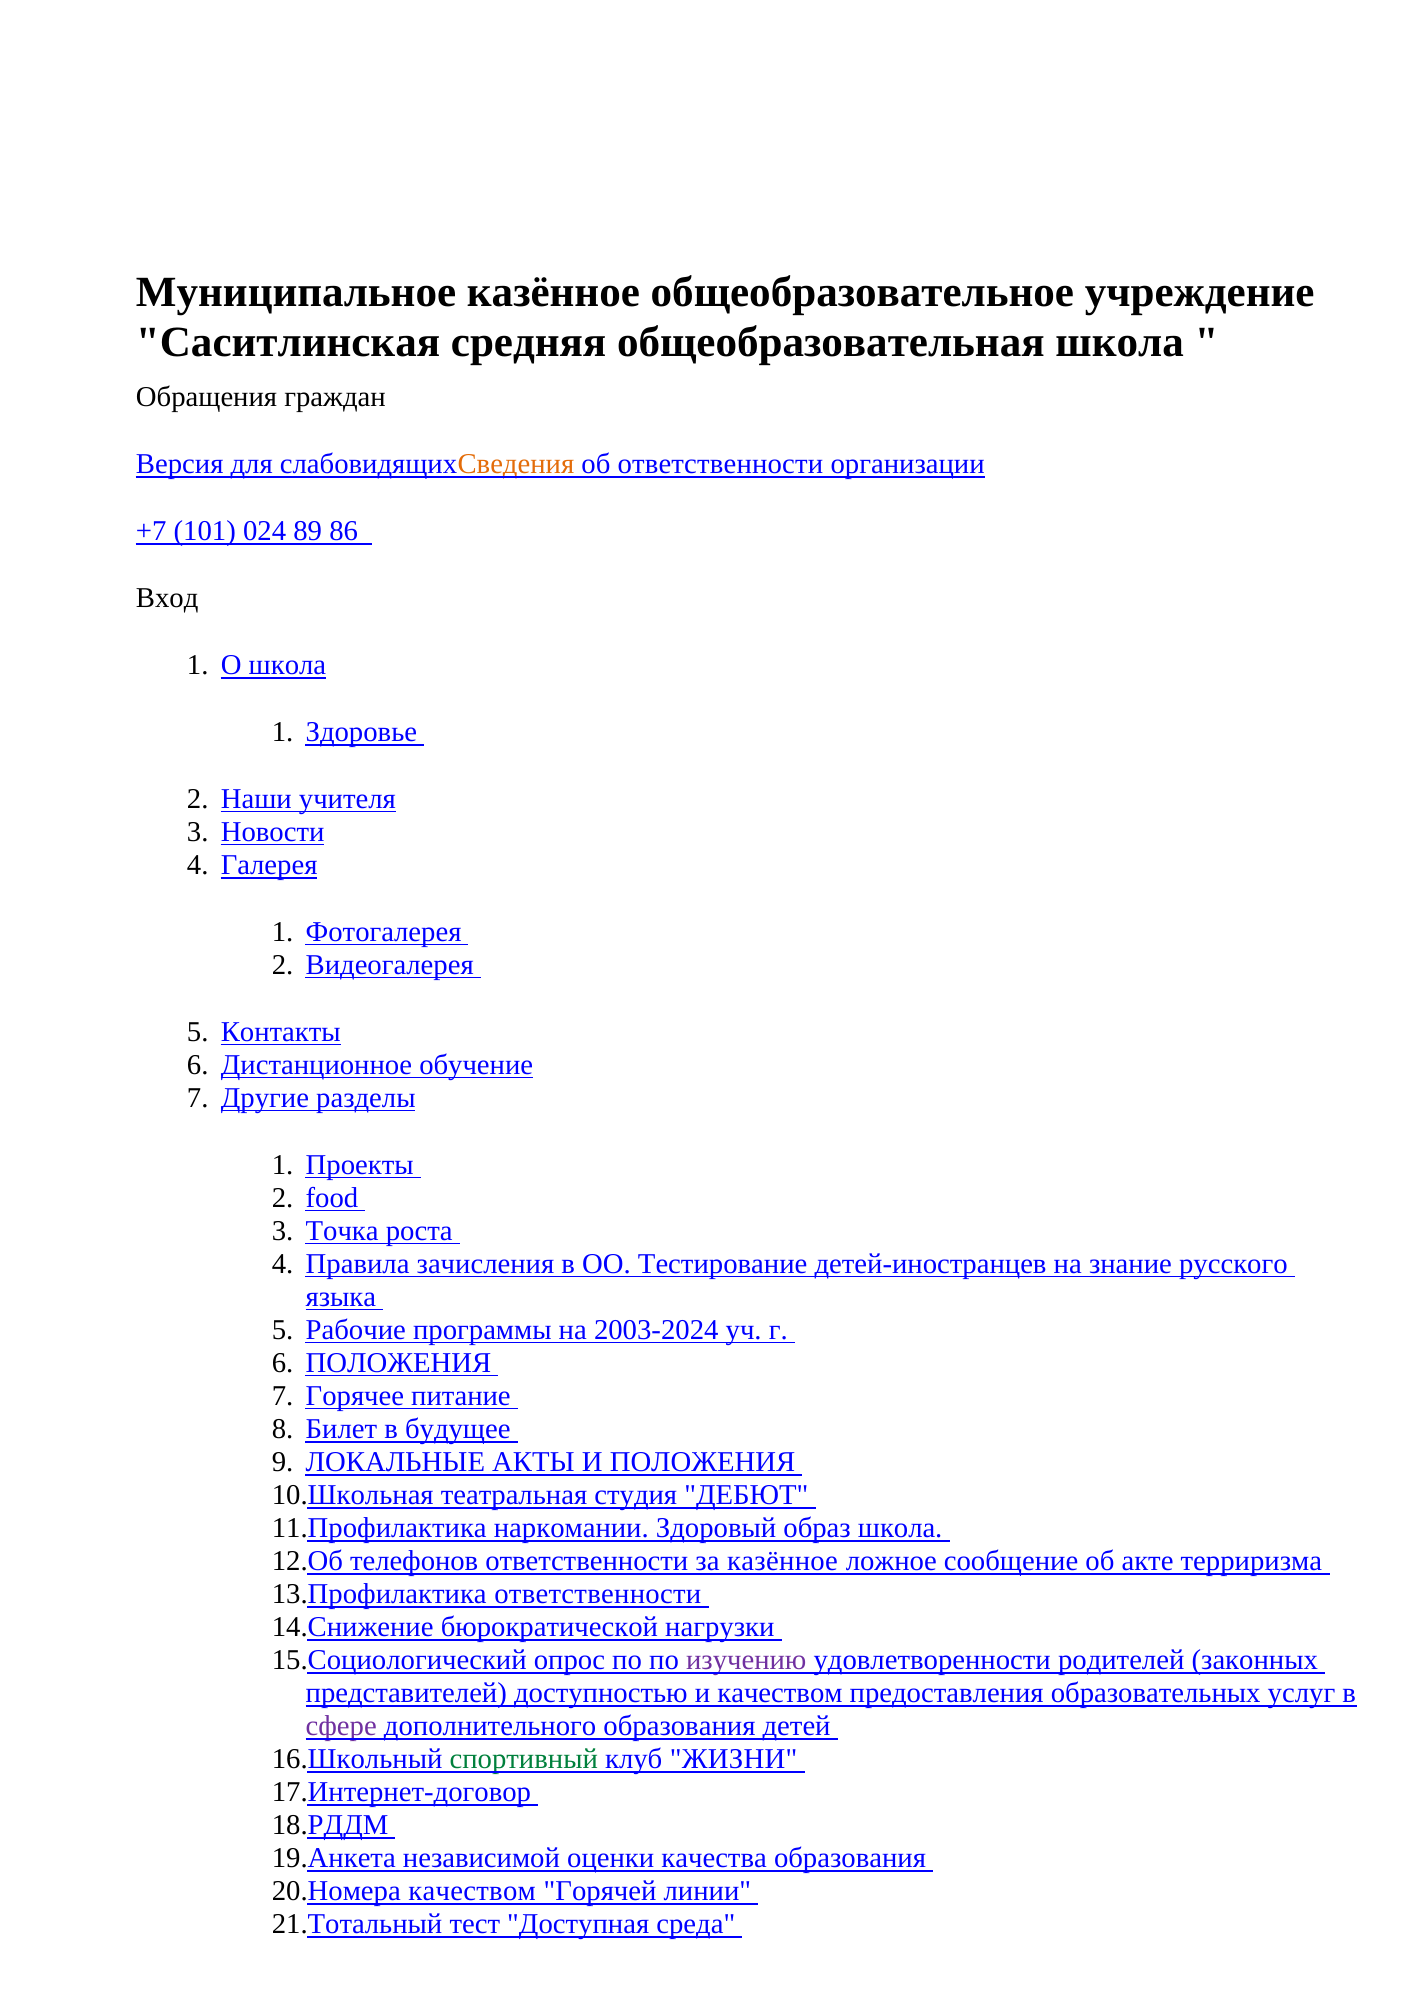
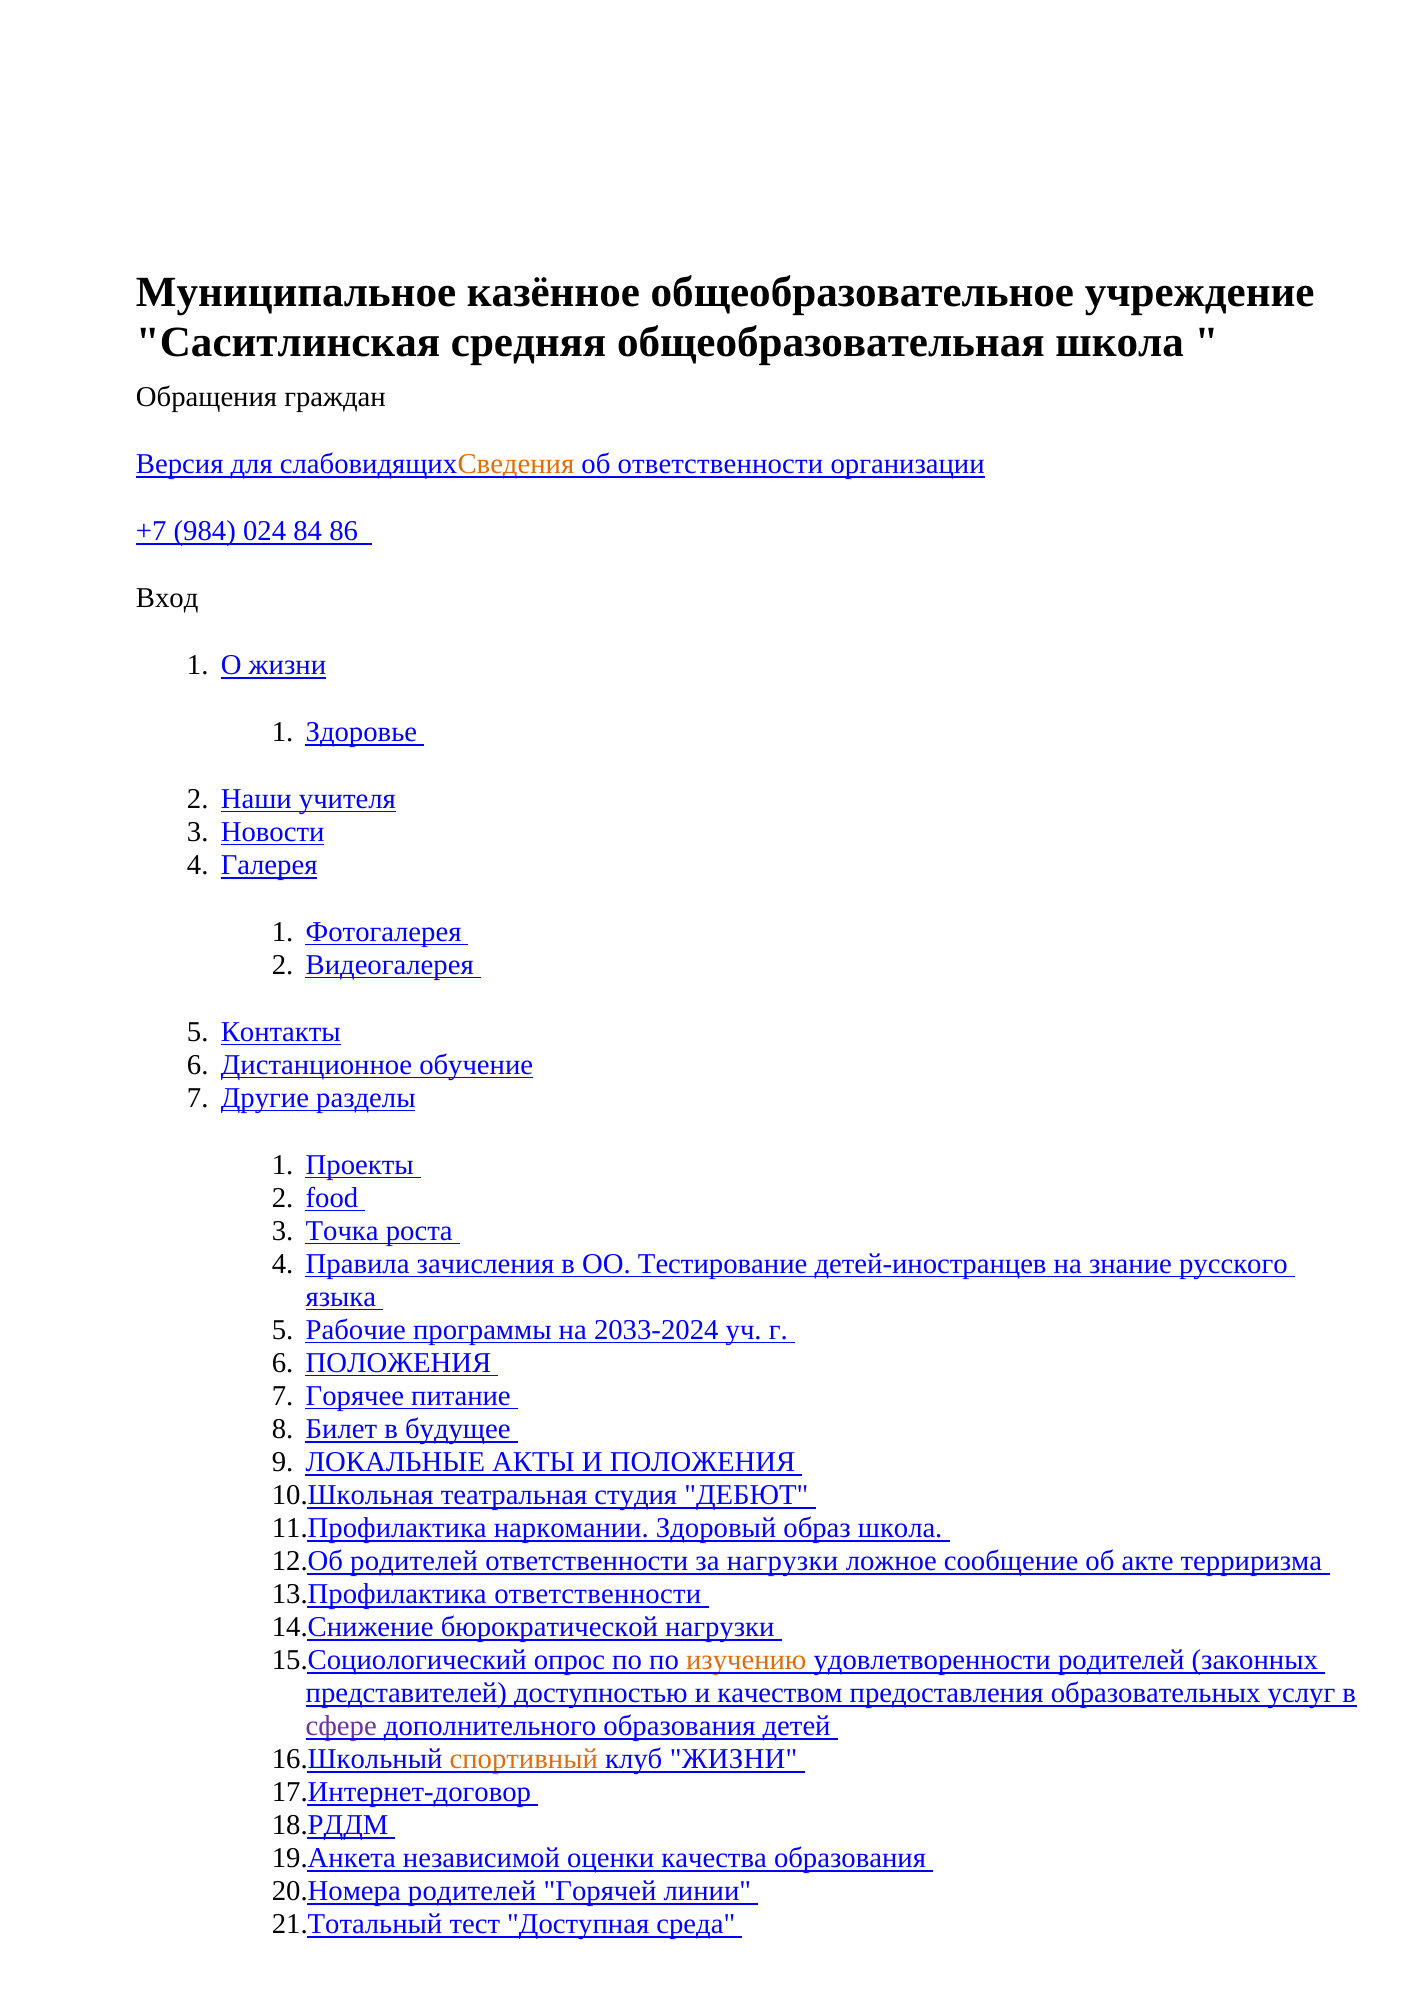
101: 101 -> 984 (205, 531)
89: 89 -> 84 (308, 531)
О школа: школа -> жизни (287, 665)
2003-2024: 2003-2024 -> 2033-2024 (656, 1330)
телефонов: телефонов -> родителей (414, 1561)
за казённое: казённое -> нагрузки (783, 1561)
изучению colour: purple -> orange (746, 1660)
спортивный colour: green -> orange (524, 1759)
качеством: качеством -> родителей (472, 1892)
